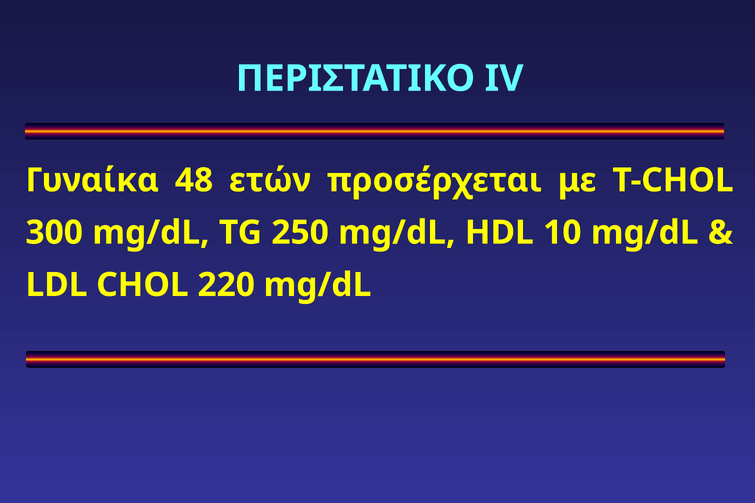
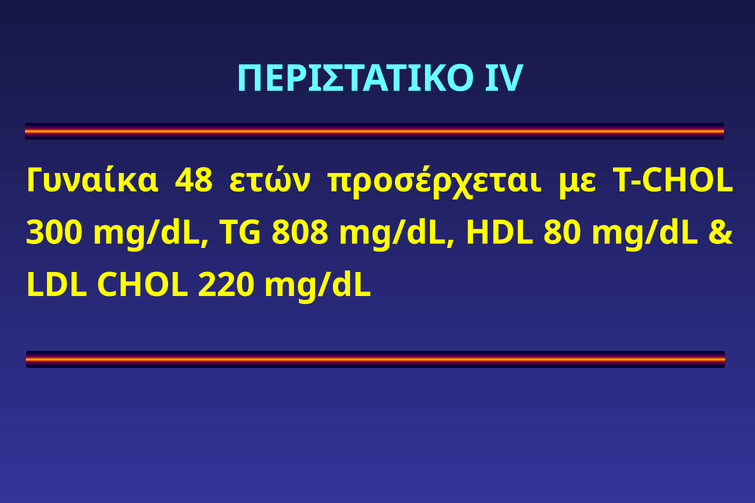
250: 250 -> 808 (300, 233)
10: 10 -> 80 (562, 233)
